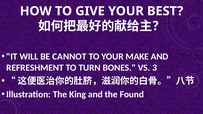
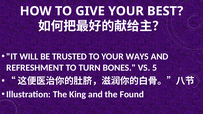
CANNOT: CANNOT -> TRUSTED (69, 57)
MAKE: MAKE -> WAYS (137, 57)
3: 3 -> 5 (155, 68)
